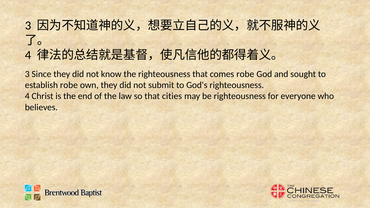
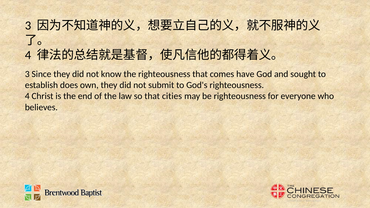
comes robe: robe -> have (245, 74)
establish robe: robe -> does (69, 85)
